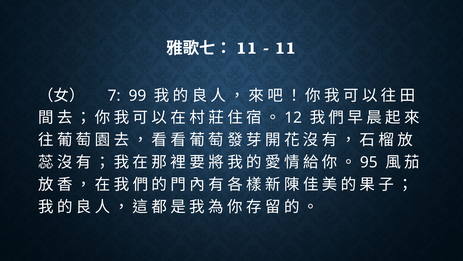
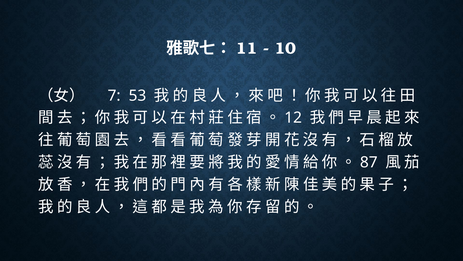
11: 11 -> 10 (285, 48)
99: 99 -> 53 (137, 95)
95: 95 -> 87 (369, 162)
